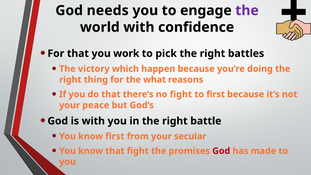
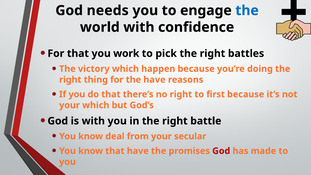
the colour: purple -> blue (247, 10)
the what: what -> have (154, 80)
no fight: fight -> right (181, 94)
your peace: peace -> which (96, 105)
know first: first -> deal (115, 136)
that fight: fight -> have (138, 151)
